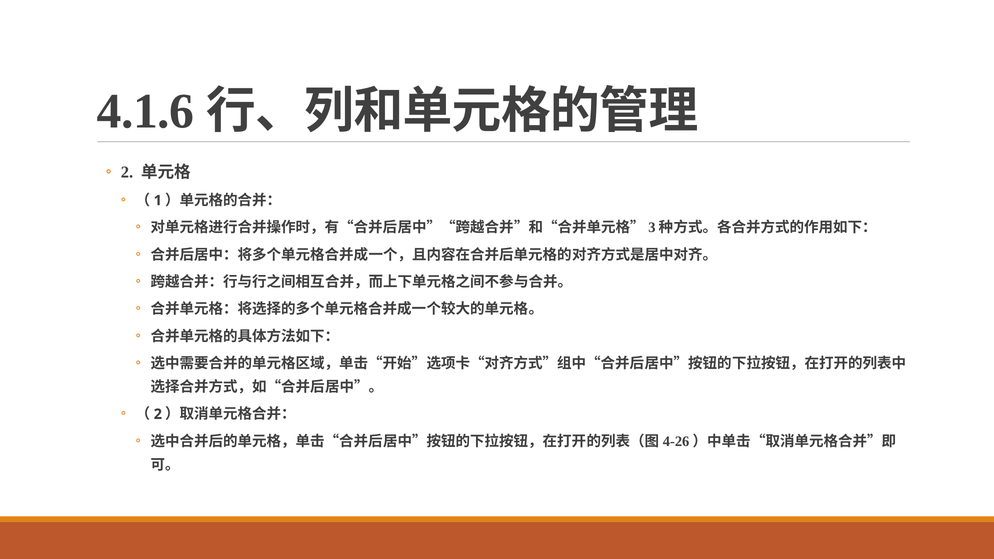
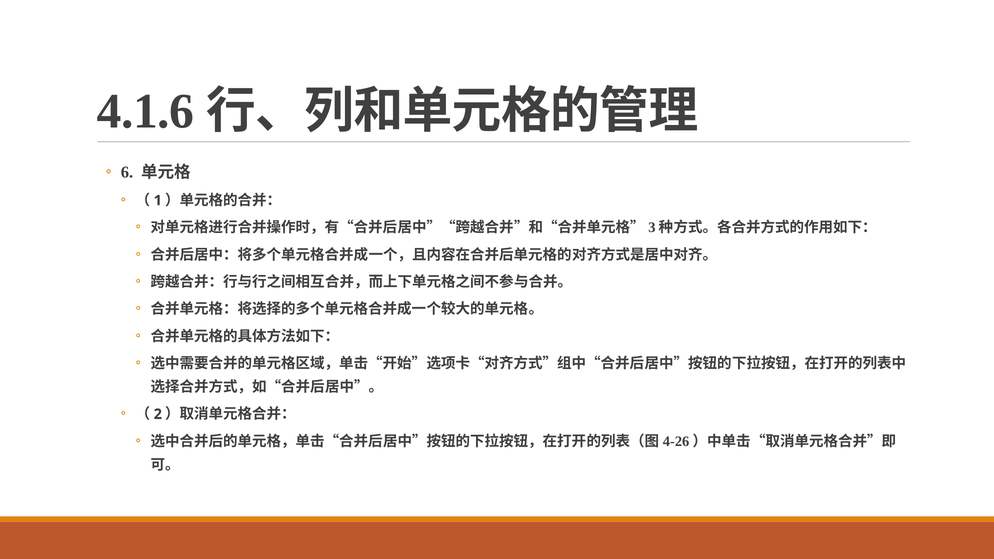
2: 2 -> 6 (127, 172)
